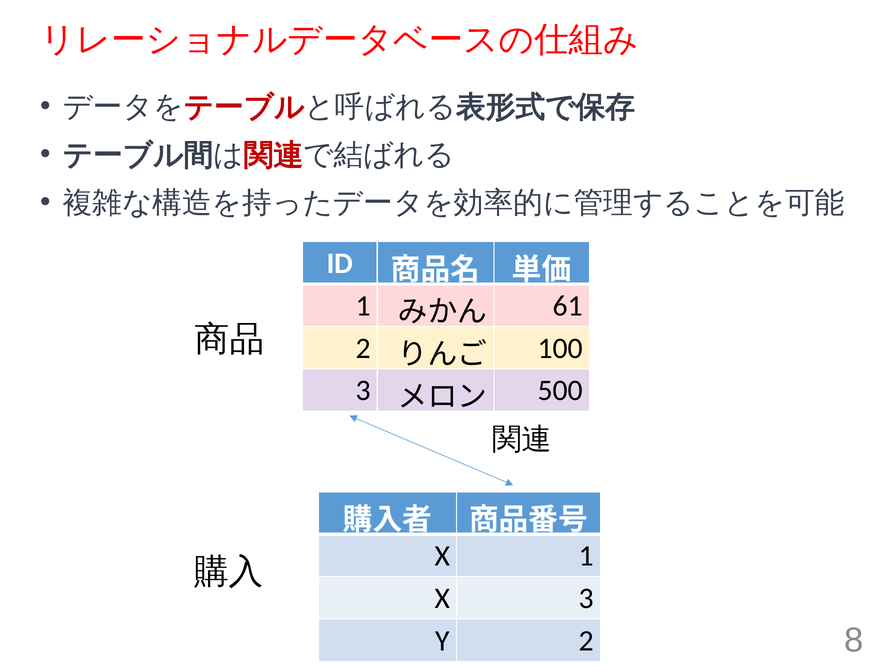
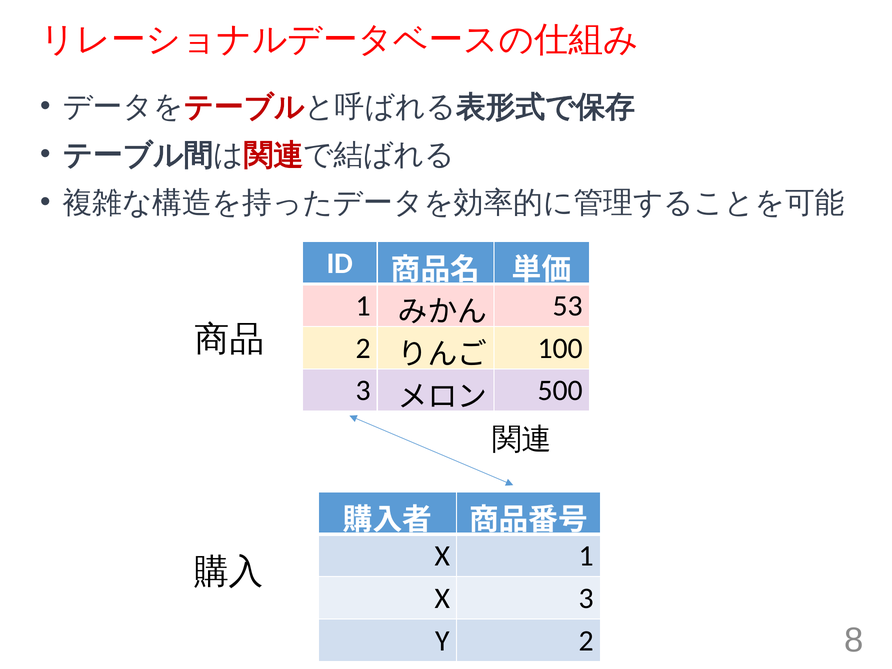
61: 61 -> 53 (568, 306)
